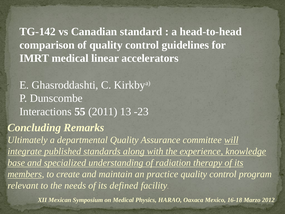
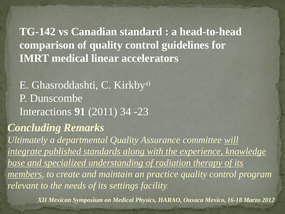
55: 55 -> 91 (80, 111)
13: 13 -> 34 (126, 111)
defined: defined -> settings (124, 185)
